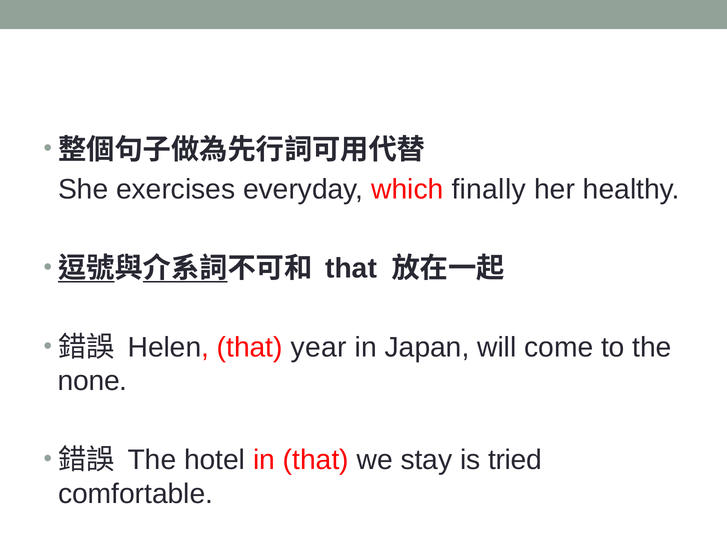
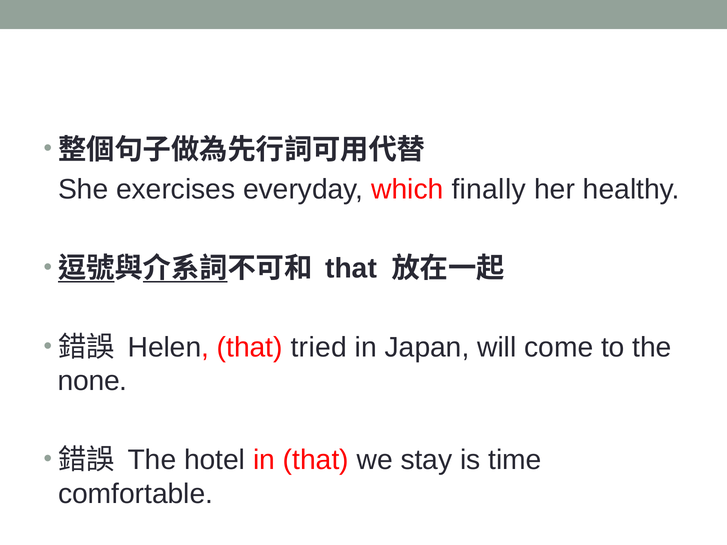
year: year -> tried (319, 347)
tried: tried -> time (515, 460)
